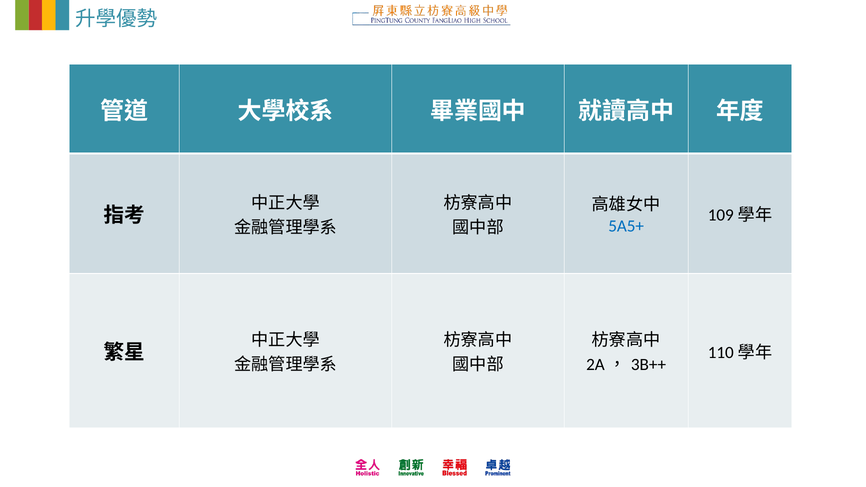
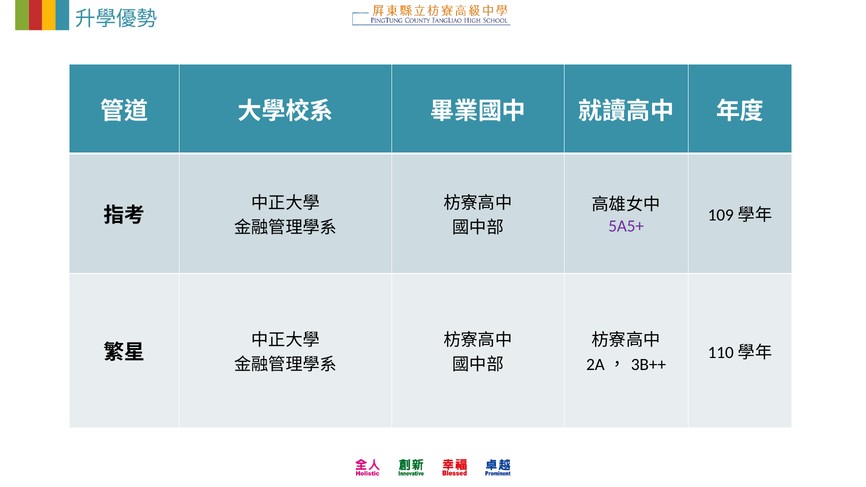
5A5+ colour: blue -> purple (626, 226)
